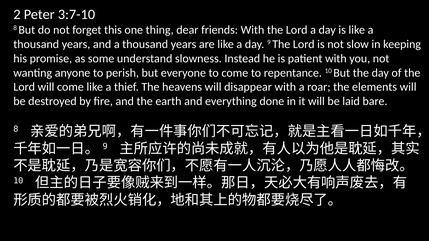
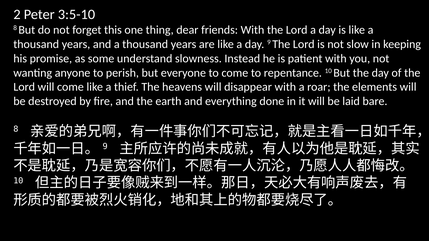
3:7-10: 3:7-10 -> 3:5-10 (76, 14)
